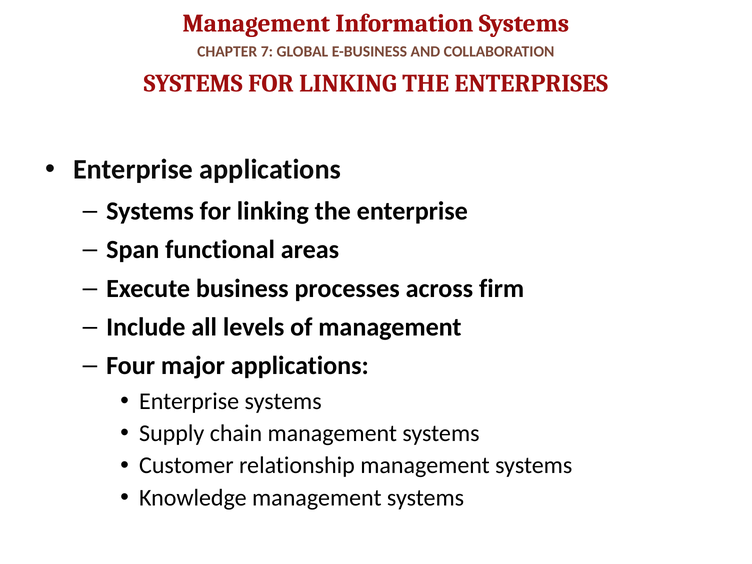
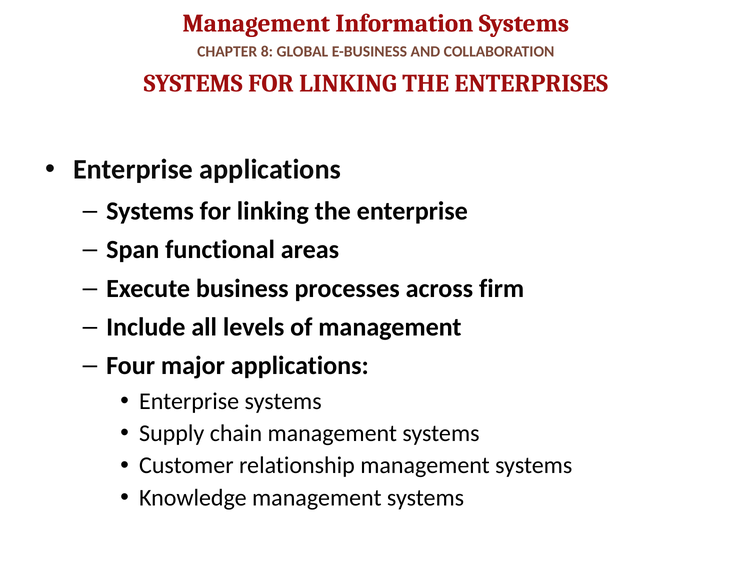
7: 7 -> 8 (267, 52)
